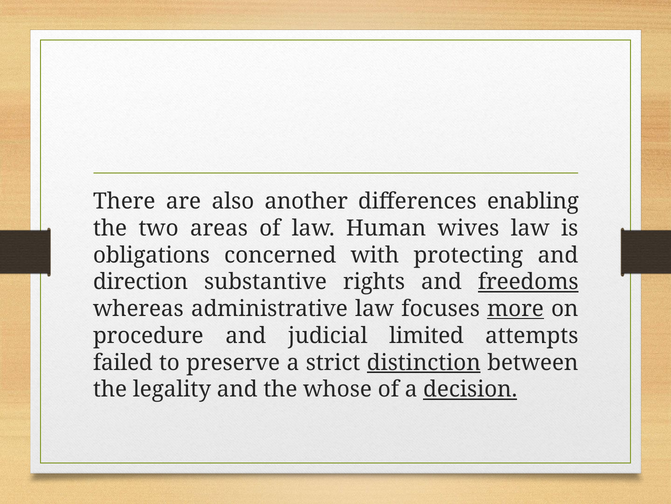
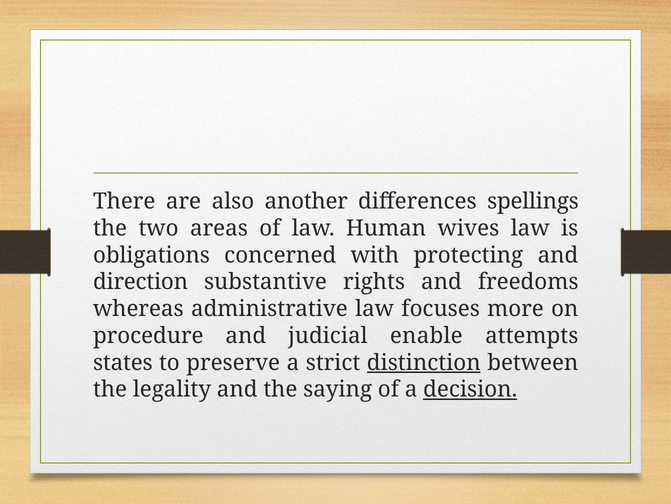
enabling: enabling -> spellings (533, 201)
freedoms underline: present -> none (528, 282)
more underline: present -> none (515, 308)
limited: limited -> enable (426, 335)
failed: failed -> states (123, 362)
whose: whose -> saying (338, 389)
